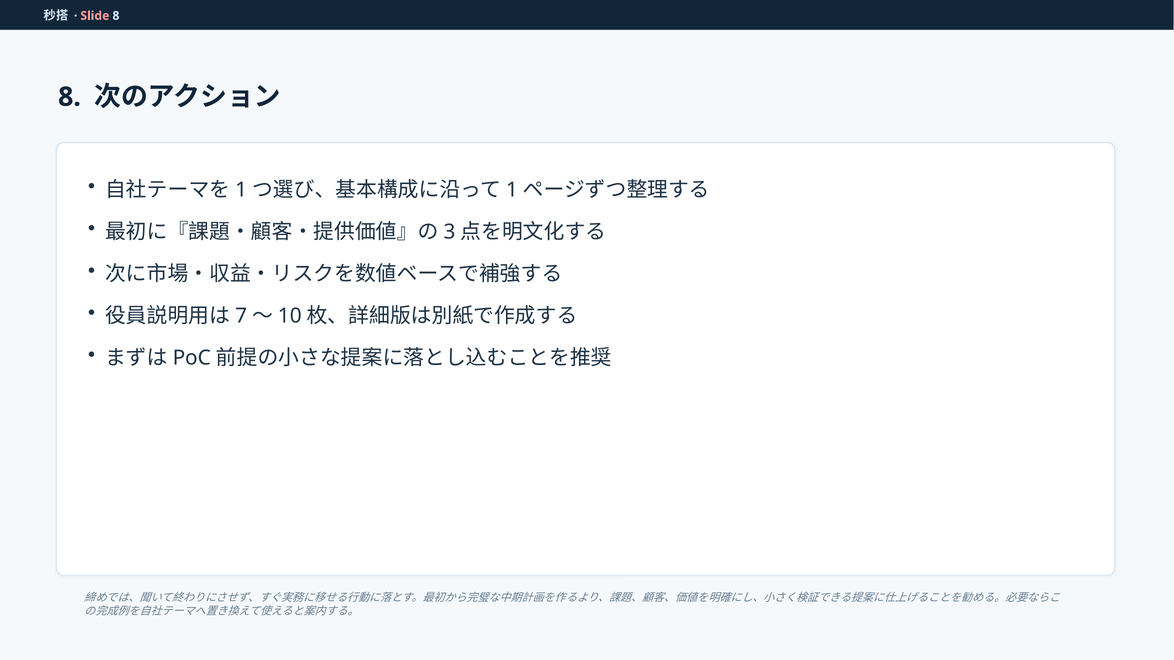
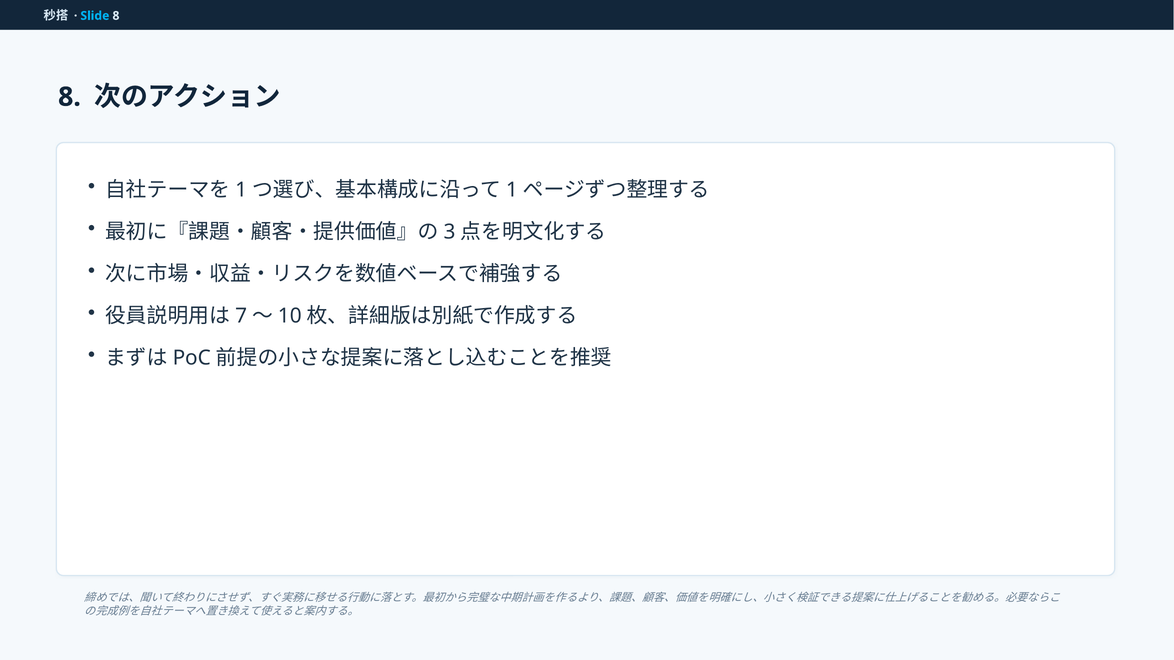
Slide colour: pink -> light blue (95, 16)
